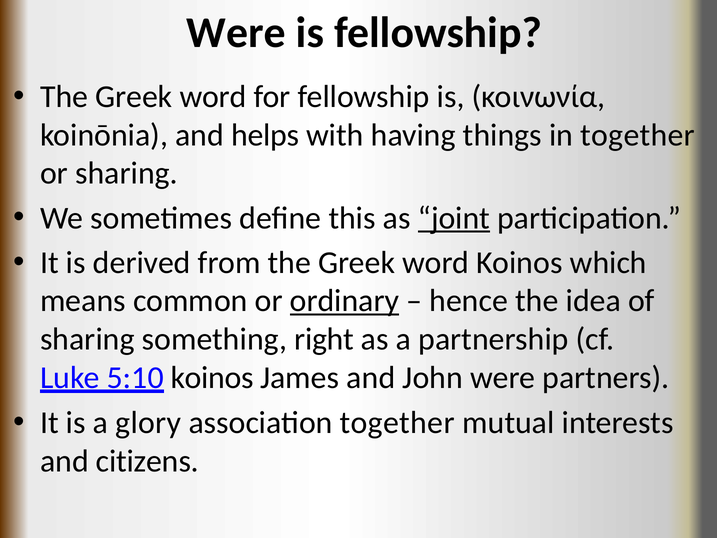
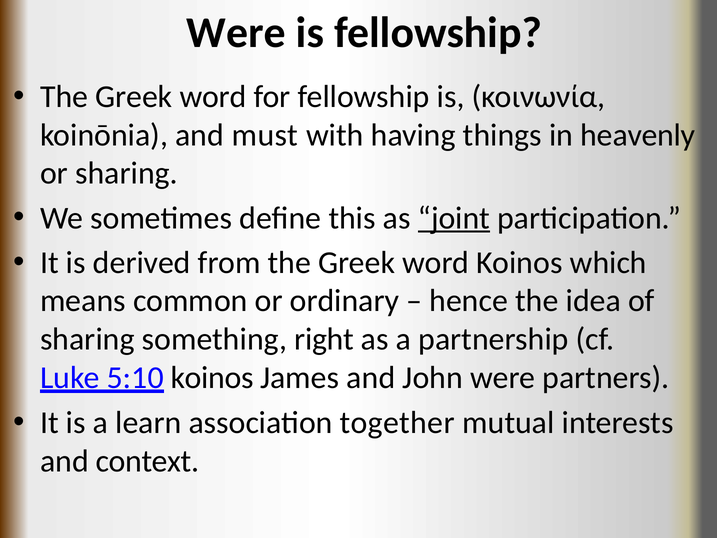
helps: helps -> must (265, 135)
in together: together -> heavenly (638, 135)
ordinary underline: present -> none (344, 301)
glory: glory -> learn (148, 423)
citizens: citizens -> context (147, 461)
